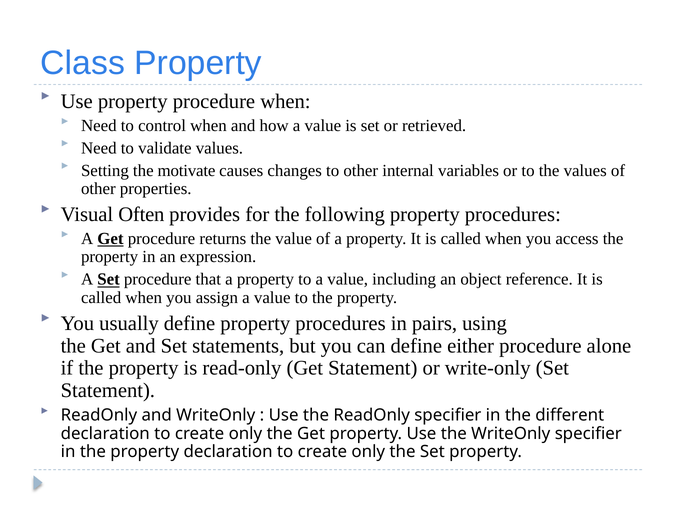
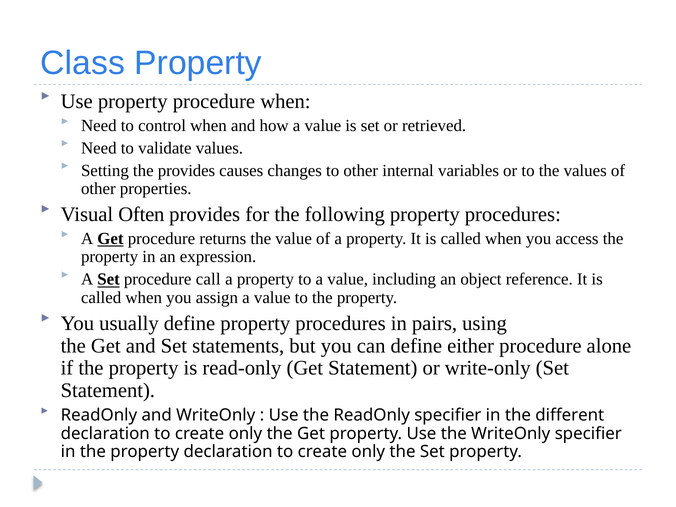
the motivate: motivate -> provides (186, 171)
that: that -> call (208, 279)
